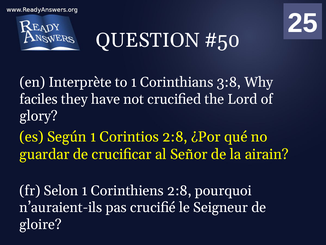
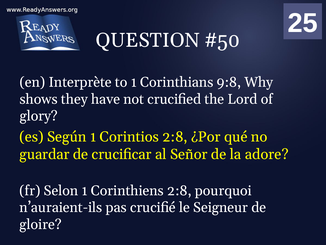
3:8: 3:8 -> 9:8 (229, 82)
faciles: faciles -> shows (39, 99)
airain: airain -> adore (267, 154)
